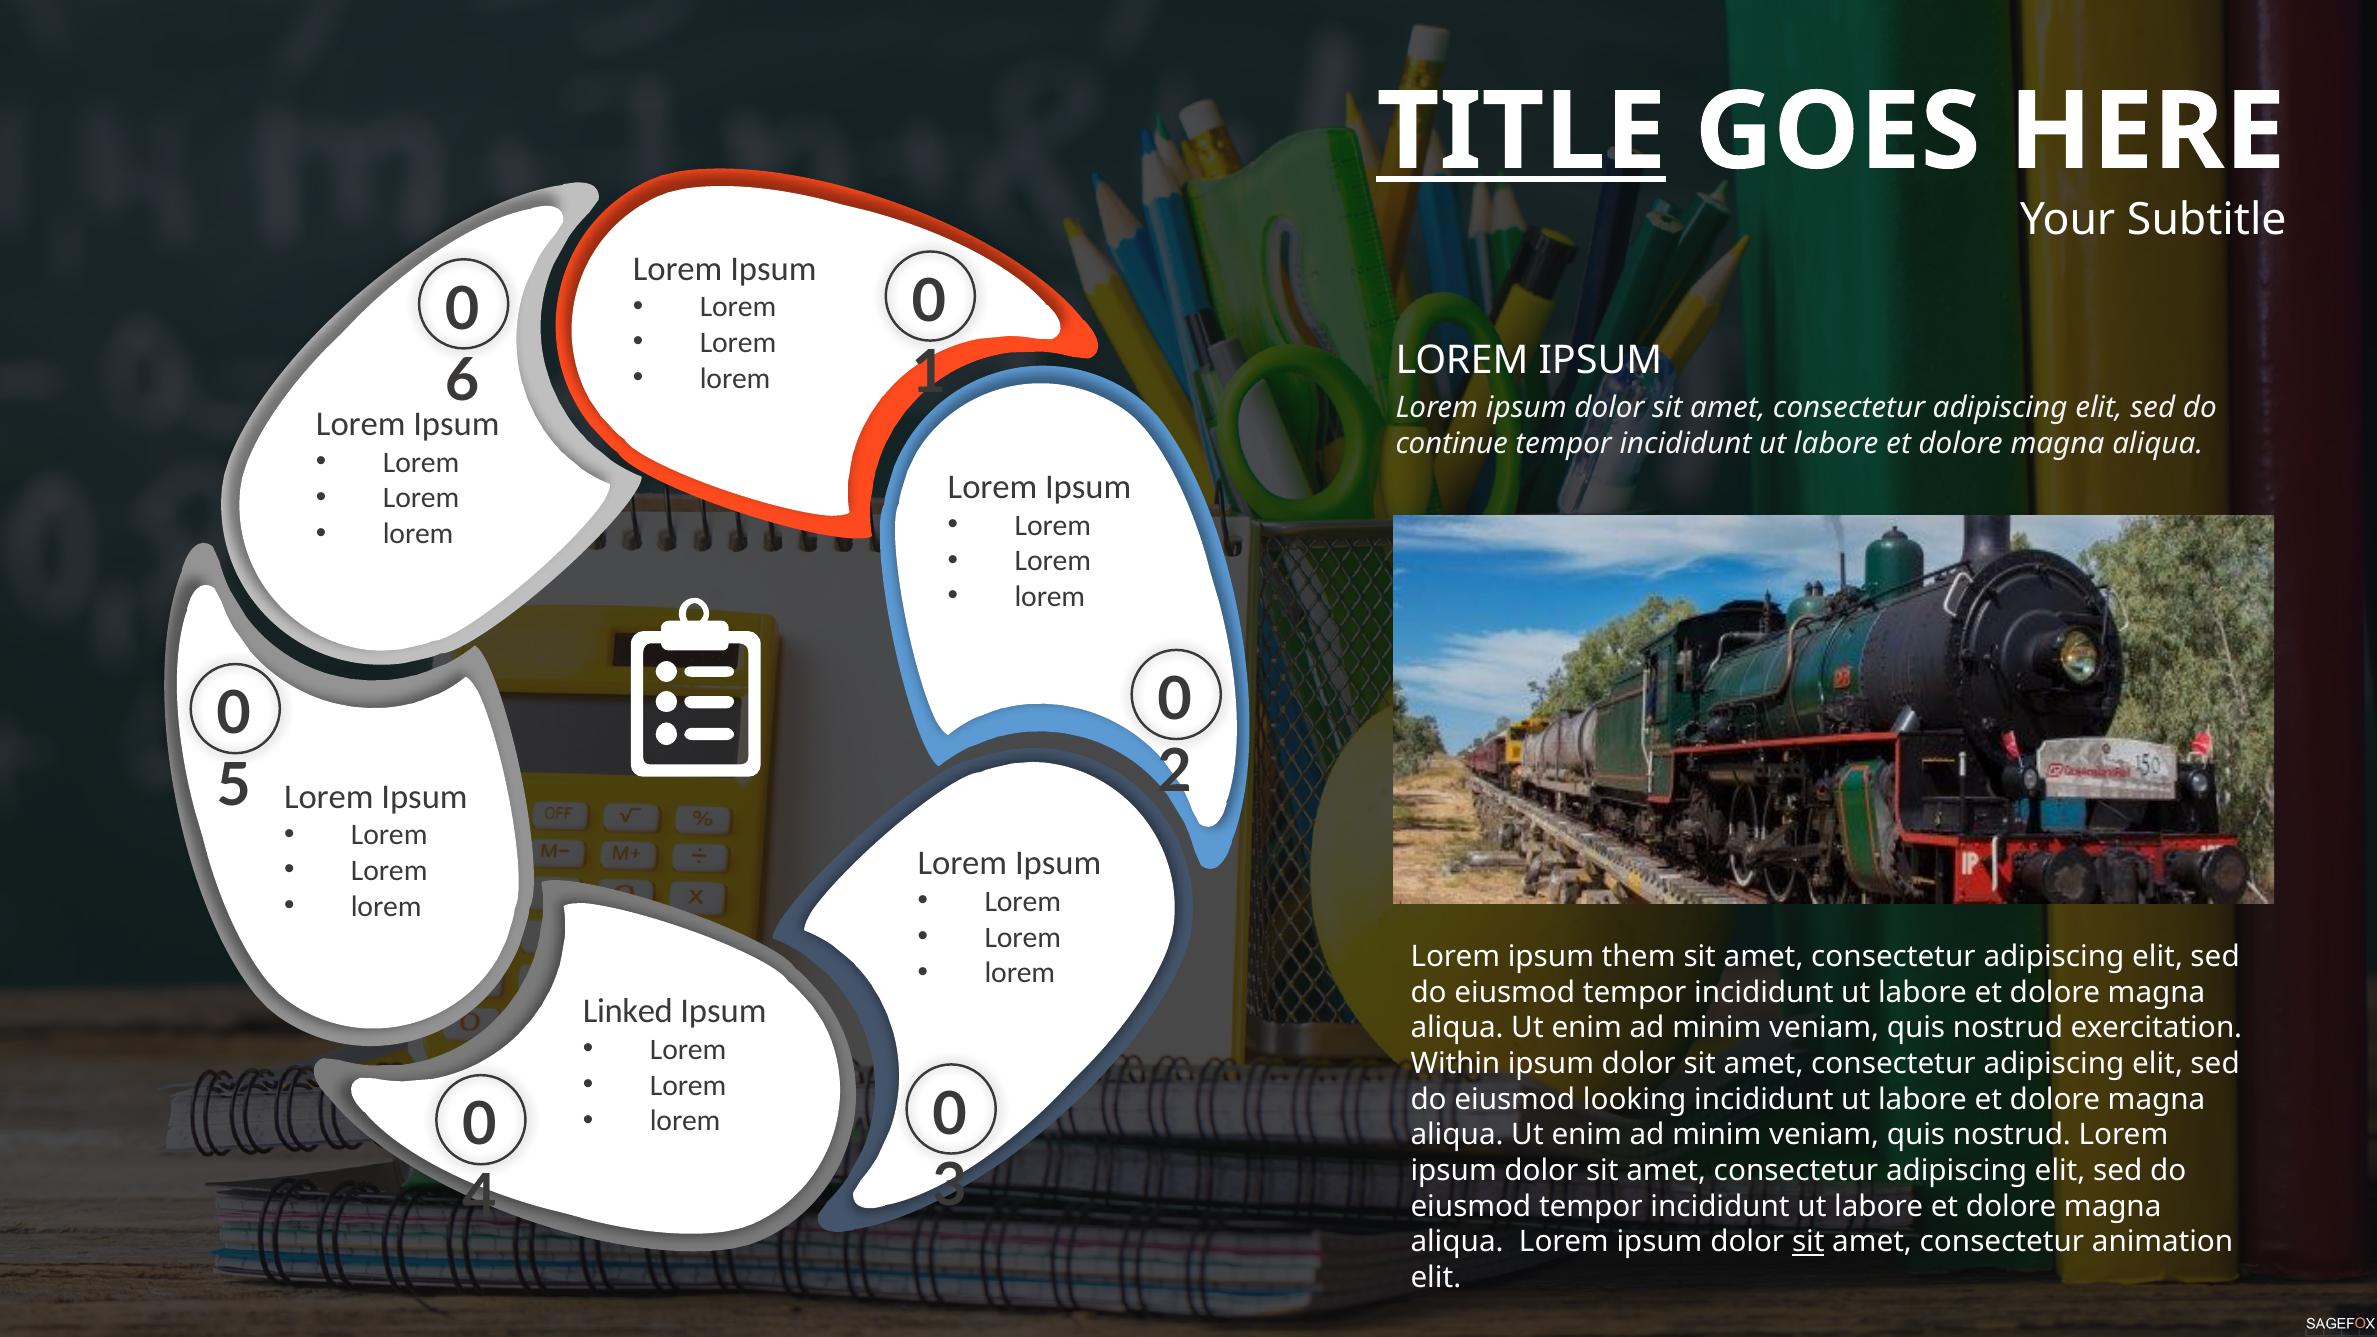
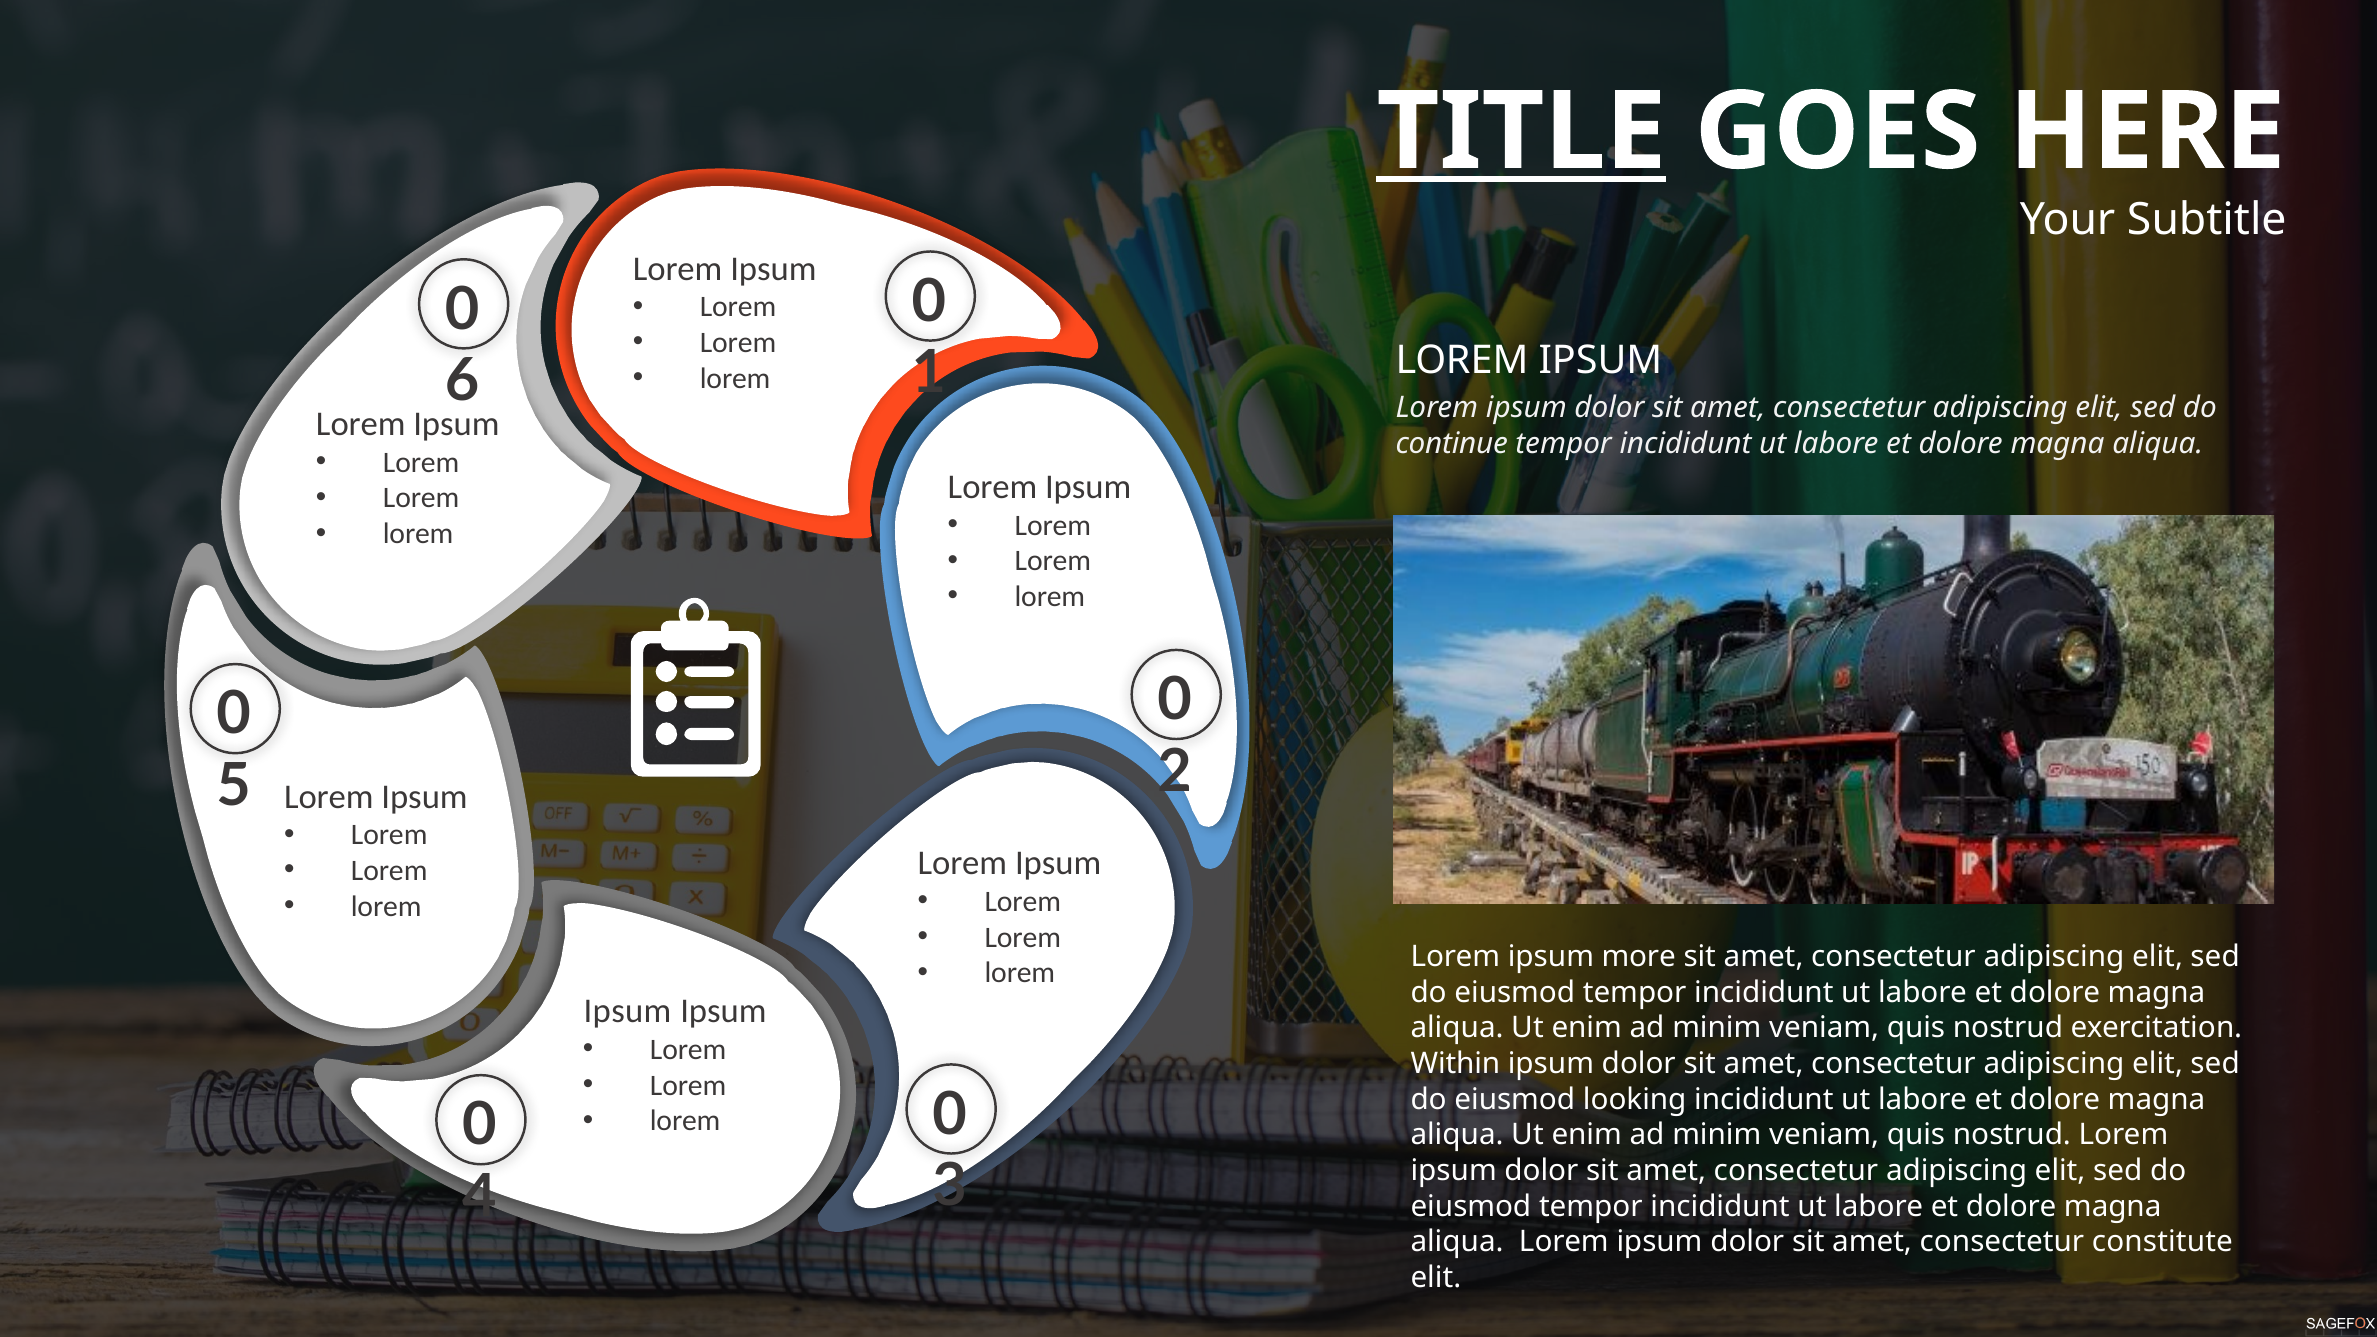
them: them -> more (1639, 957)
Linked: Linked -> Ipsum (628, 1012)
sit underline: present -> none (1808, 1242)
animation: animation -> constitute (2162, 1242)
